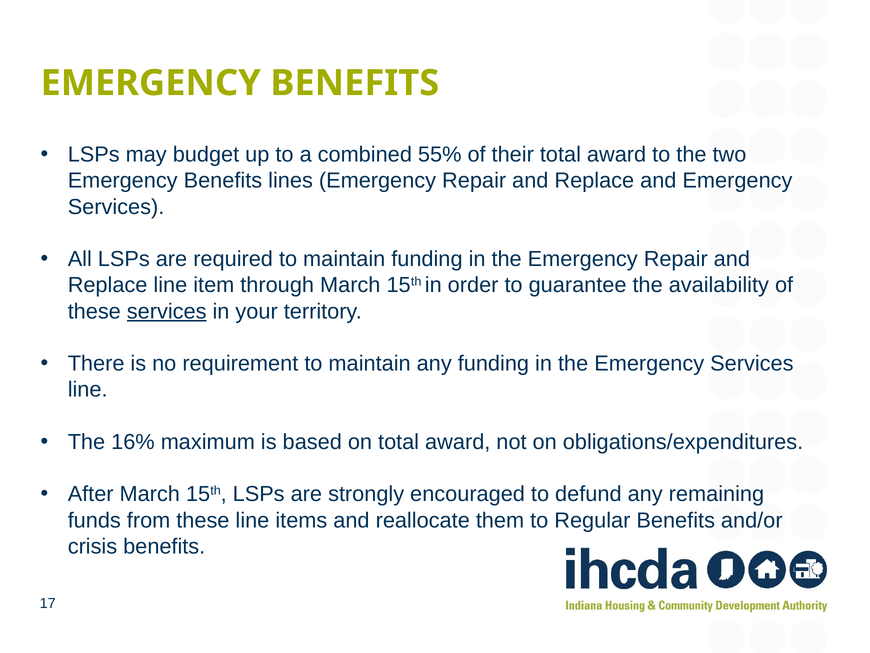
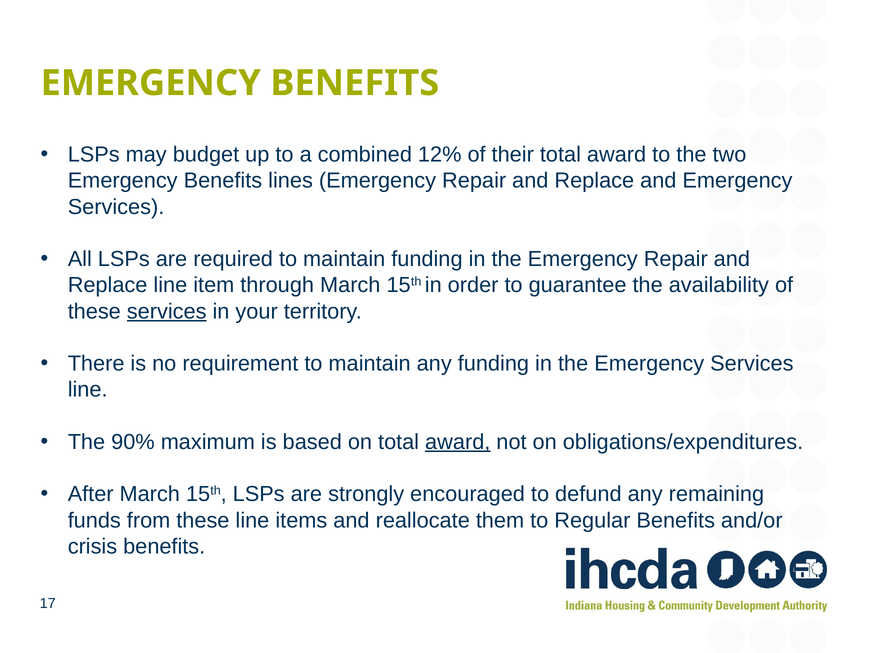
55%: 55% -> 12% (440, 155)
16%: 16% -> 90% (133, 442)
award underline: none -> present (458, 442)
